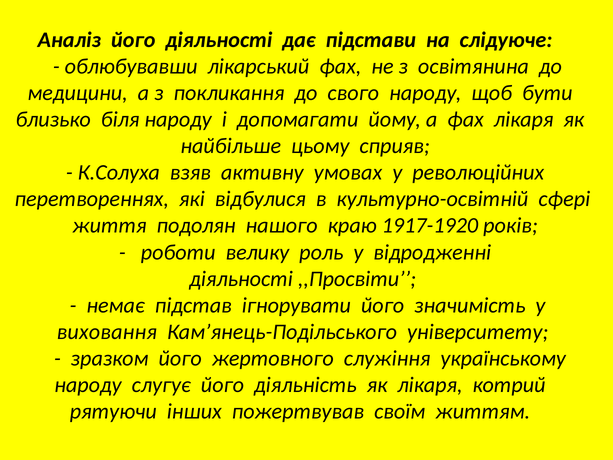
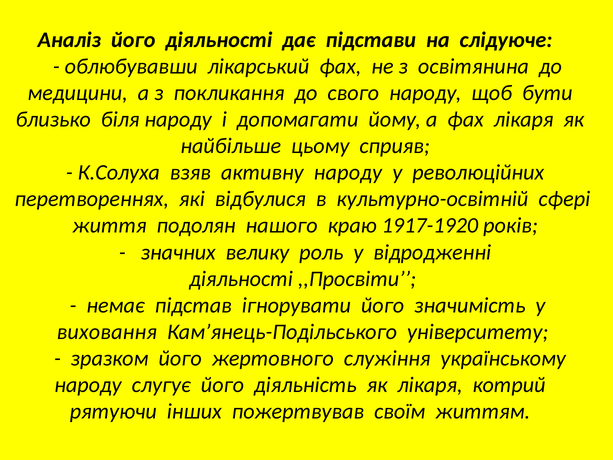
активну умовах: умовах -> народу (348, 172)
роботи: роботи -> значних (178, 252)
